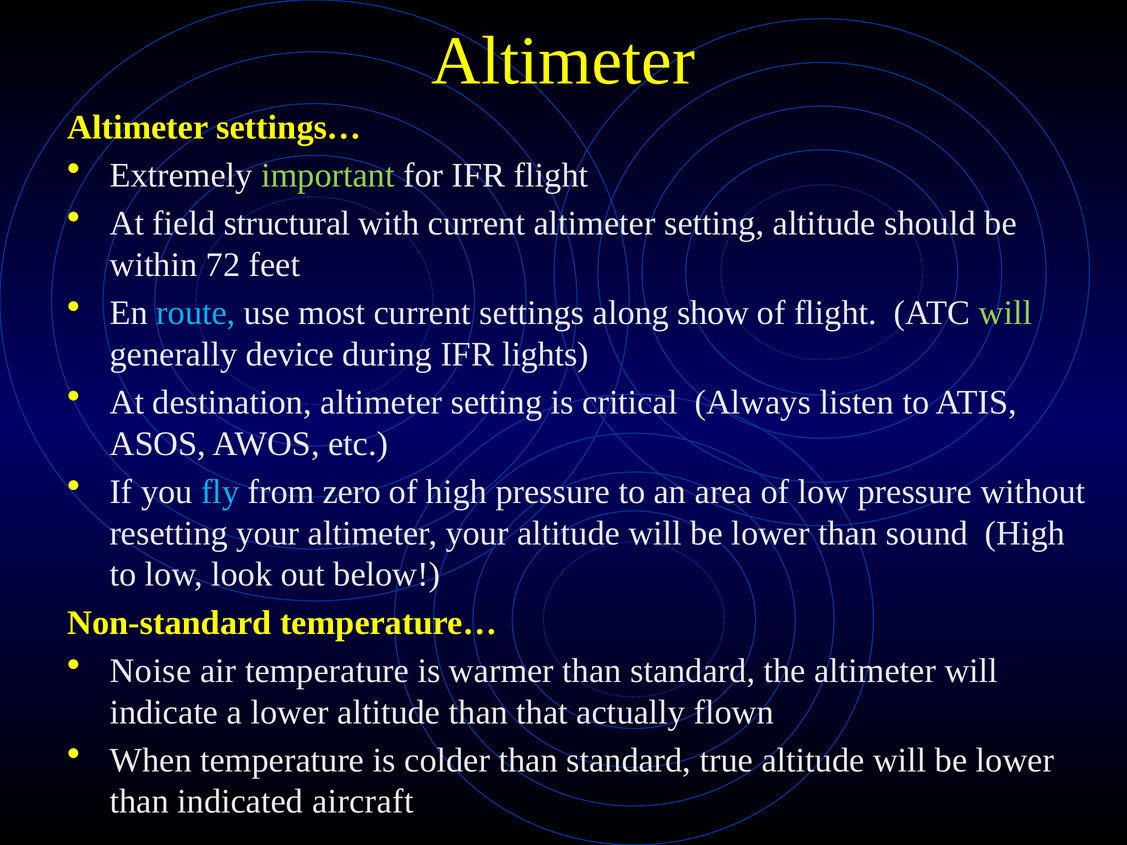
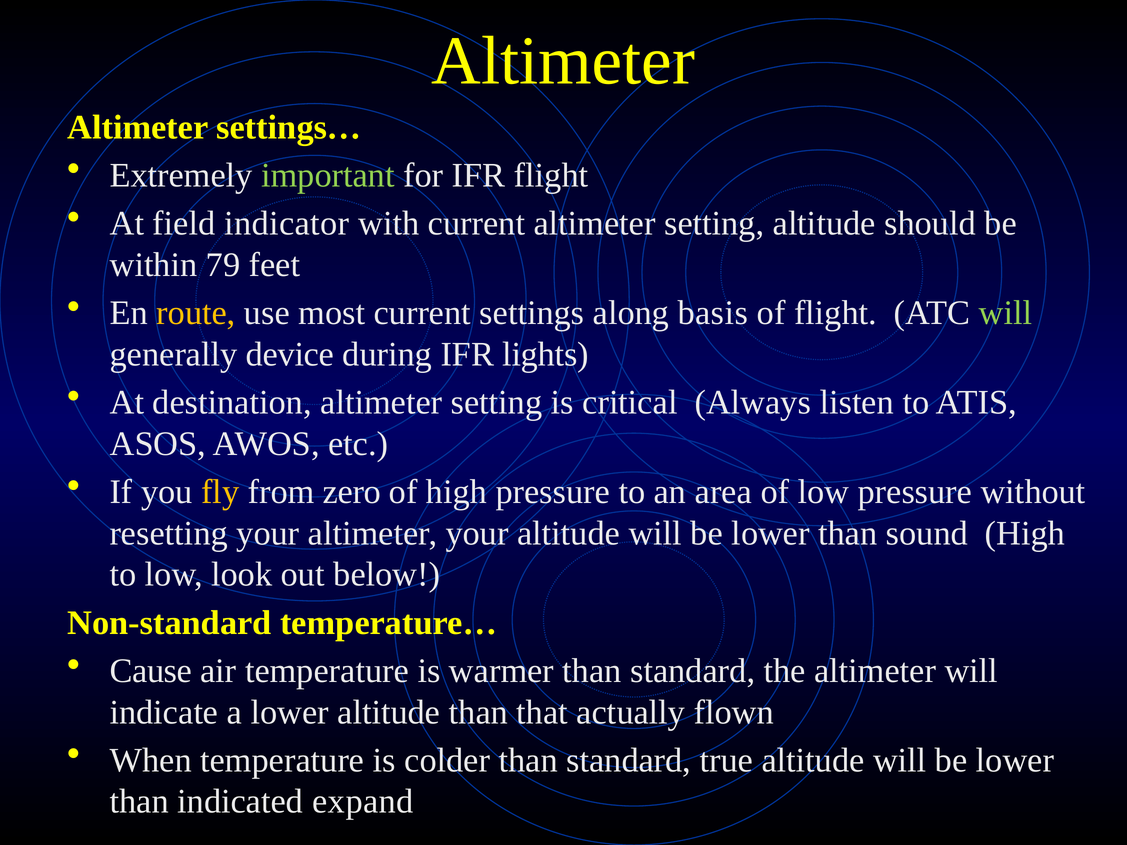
structural: structural -> indicator (287, 224)
72: 72 -> 79 (223, 265)
route colour: light blue -> yellow (196, 313)
show: show -> basis (713, 313)
fly colour: light blue -> yellow (220, 492)
Noise: Noise -> Cause (151, 671)
aircraft: aircraft -> expand (363, 802)
